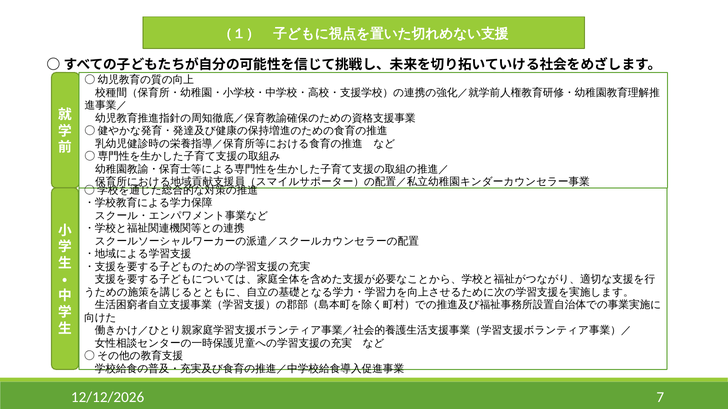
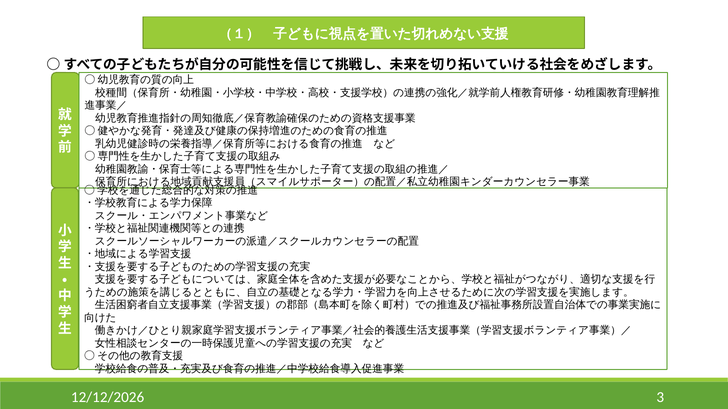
7: 7 -> 3 (660, 397)
